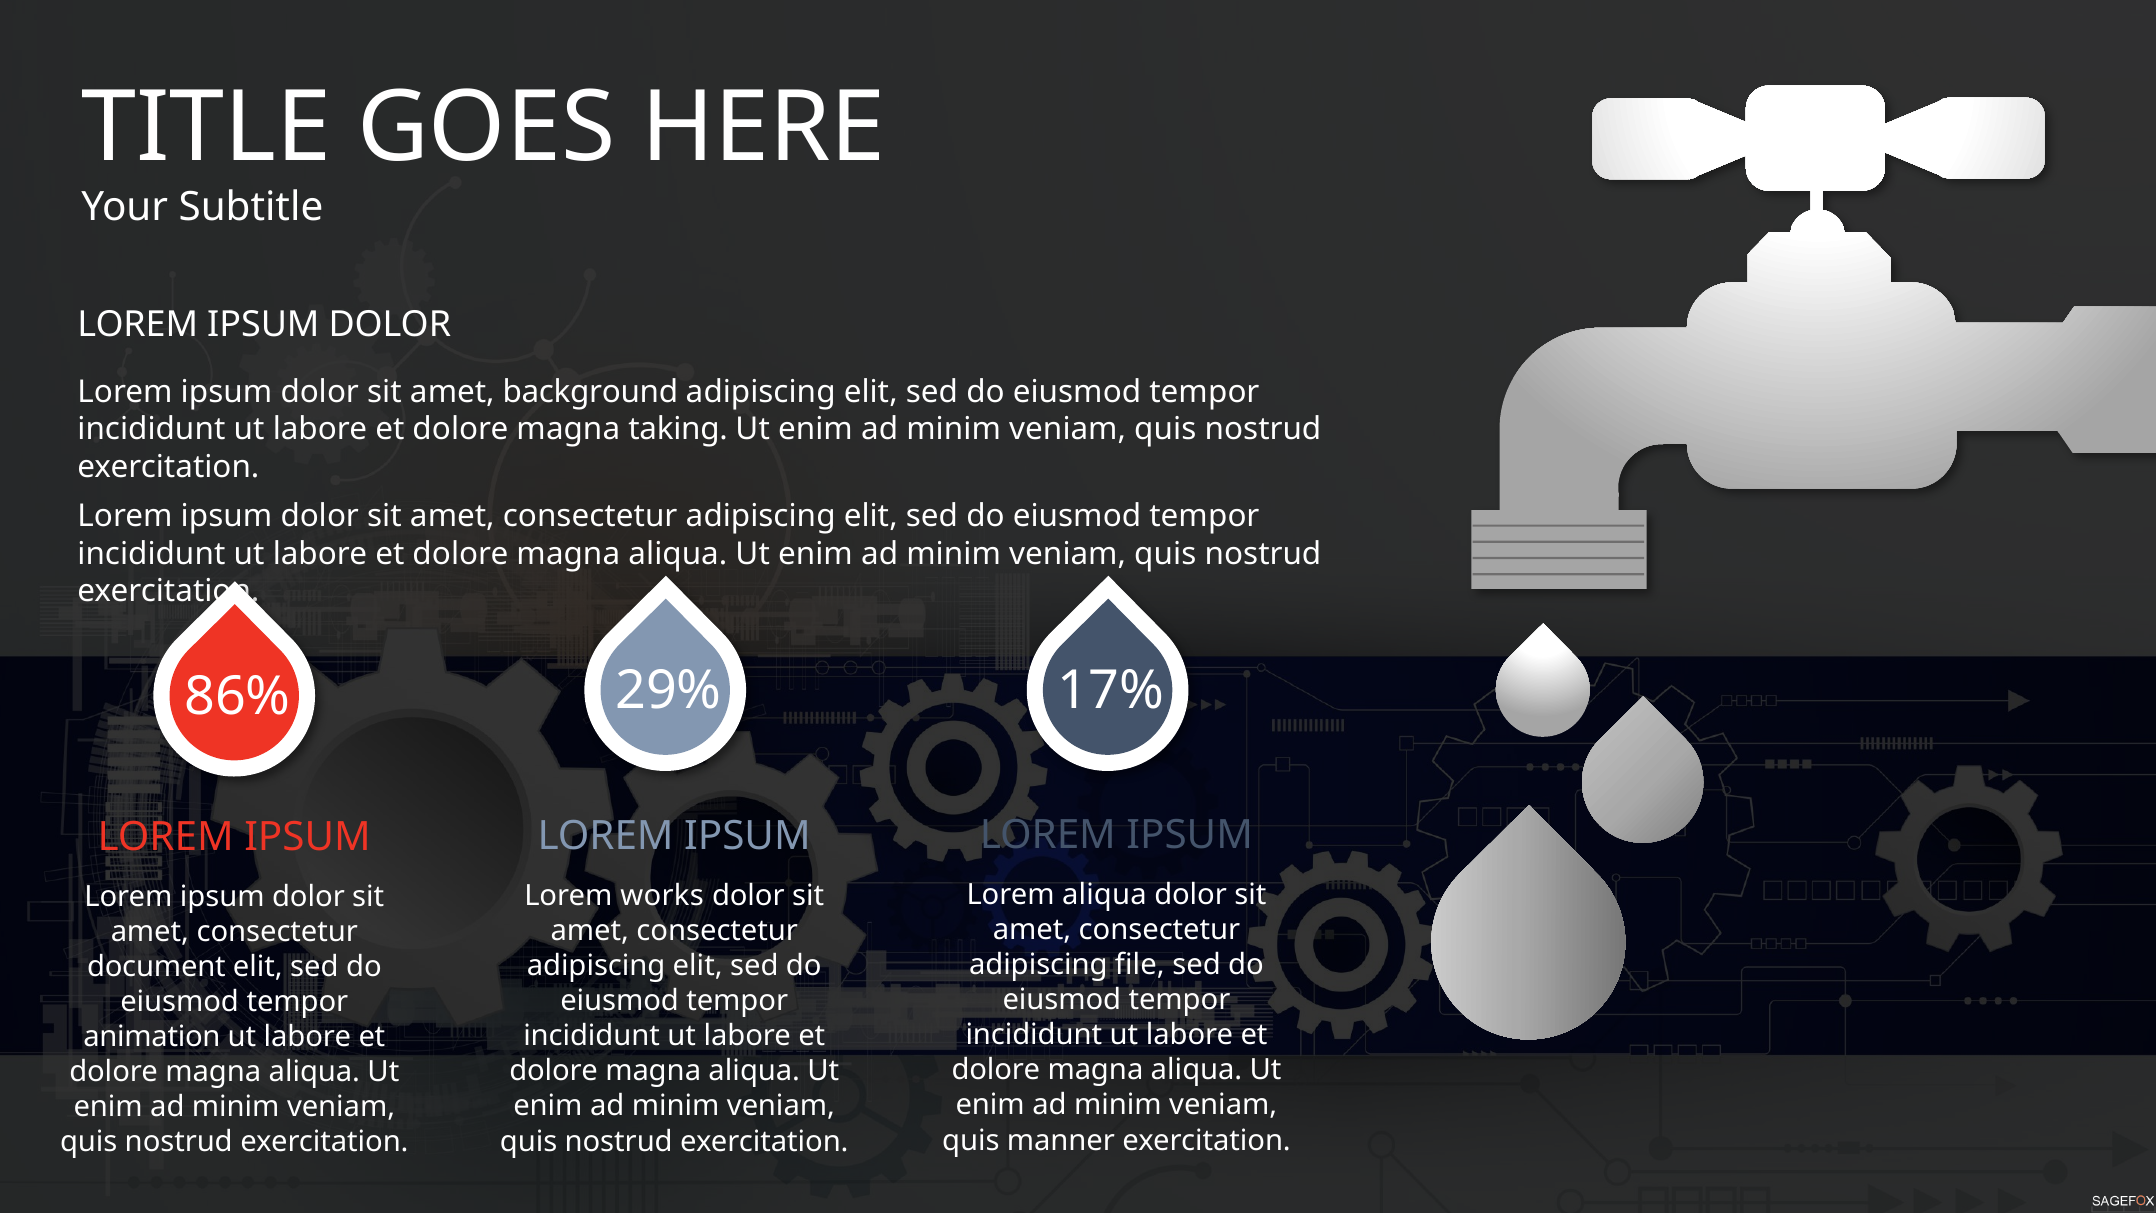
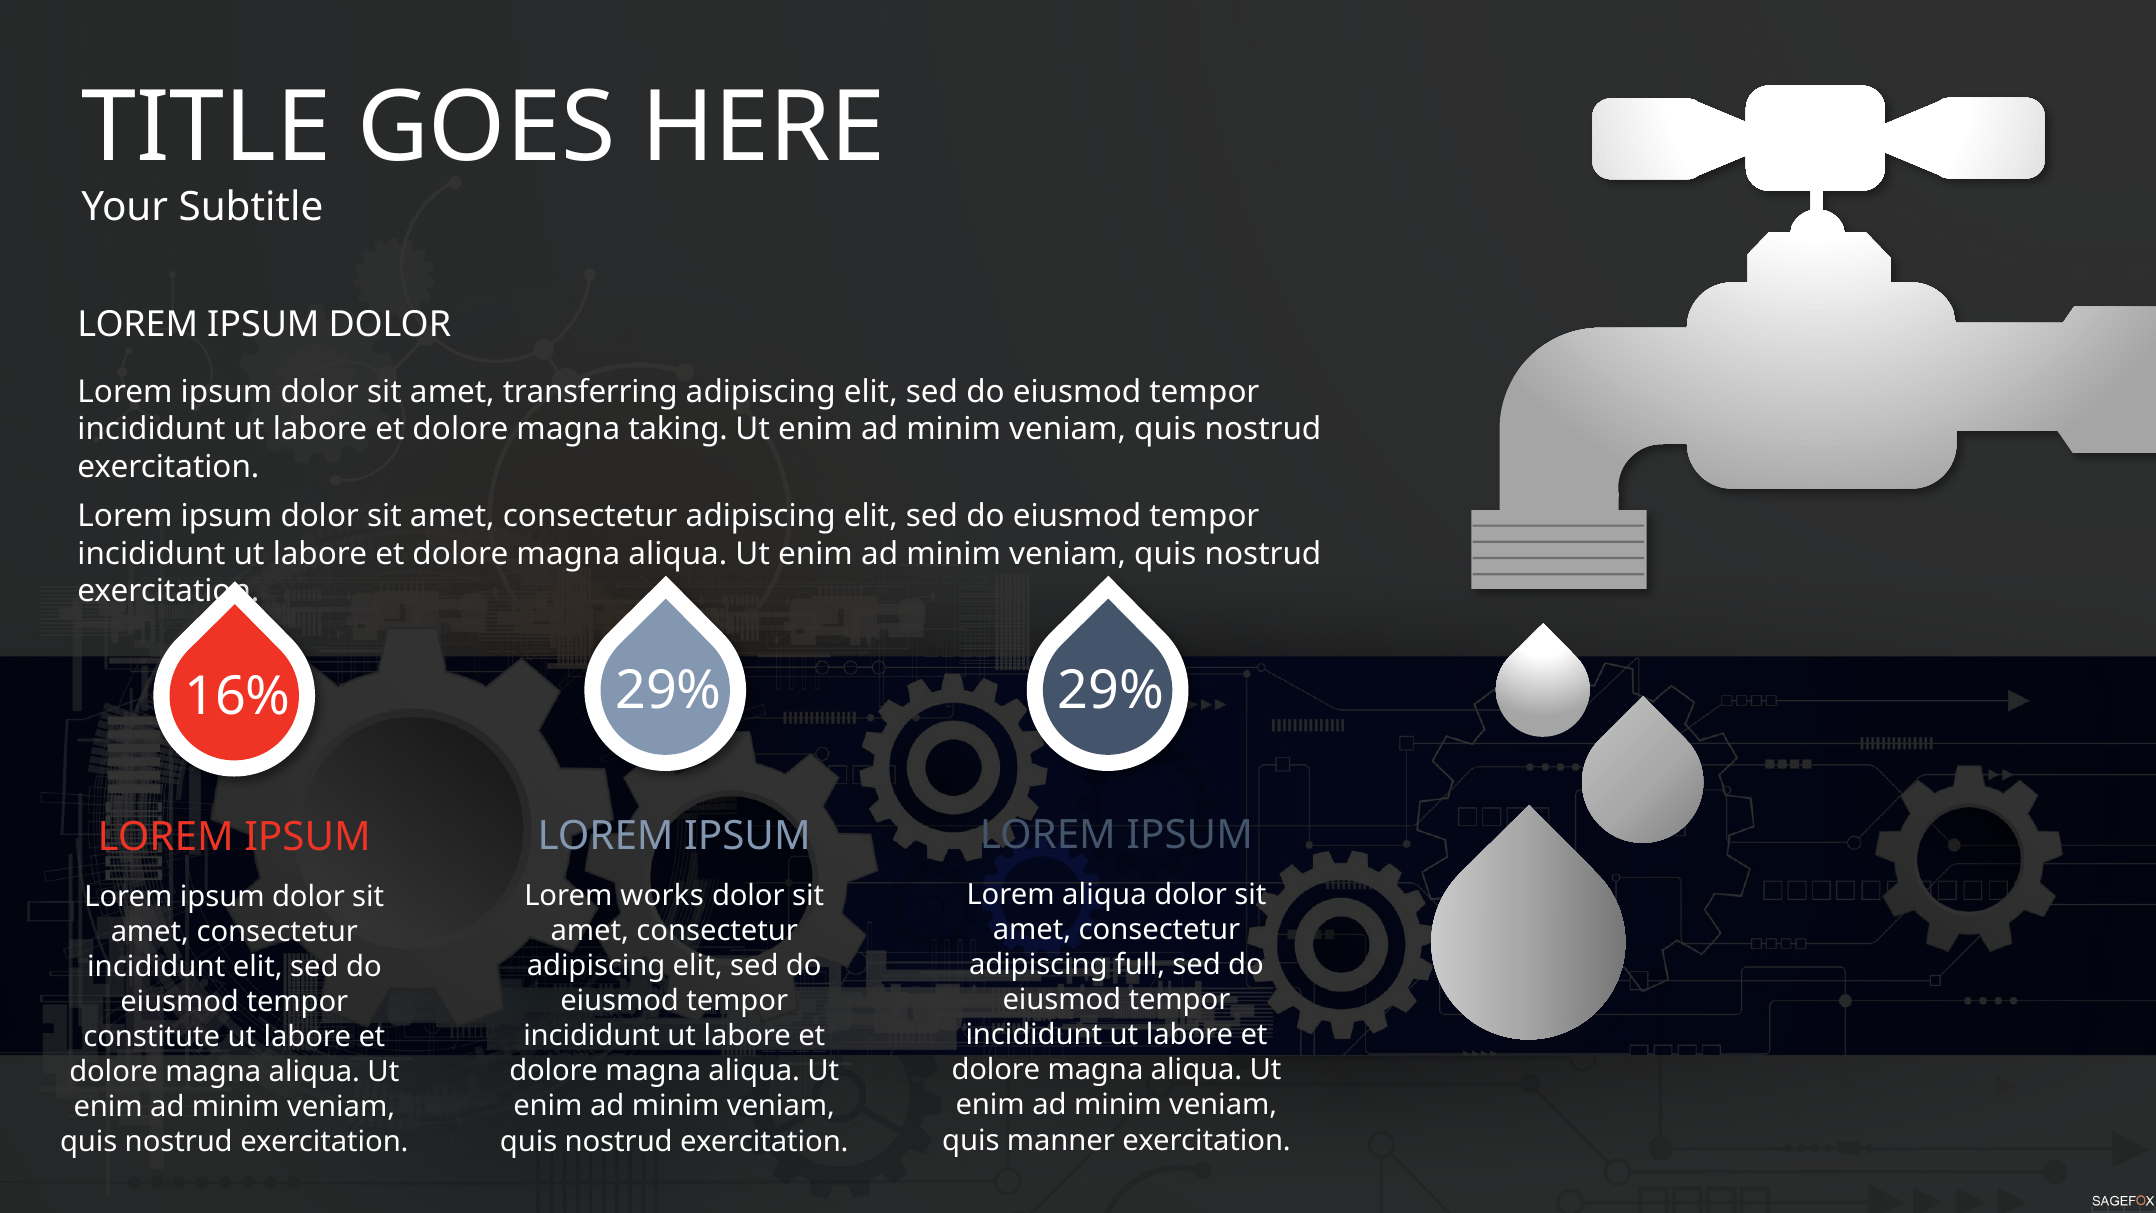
background: background -> transferring (590, 392)
86%: 86% -> 16% (237, 696)
29% 17%: 17% -> 29% (1111, 691)
file: file -> full (1140, 965)
document: document -> incididunt (156, 967)
animation: animation -> constitute (152, 1037)
